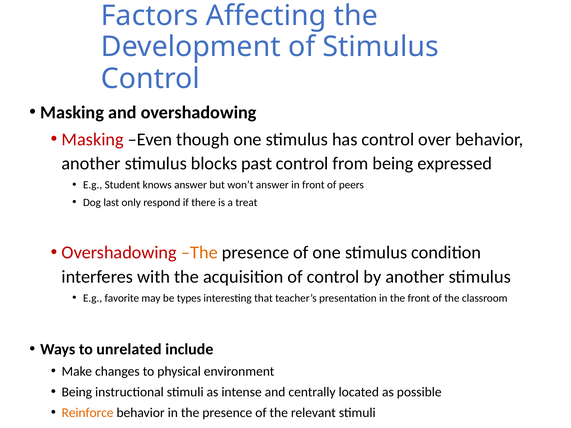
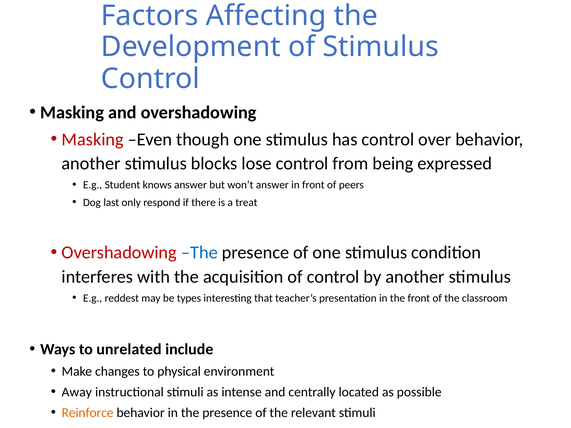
past: past -> lose (257, 163)
The colour: orange -> blue (199, 253)
favorite: favorite -> reddest (122, 298)
Being: Being -> Away (77, 392)
